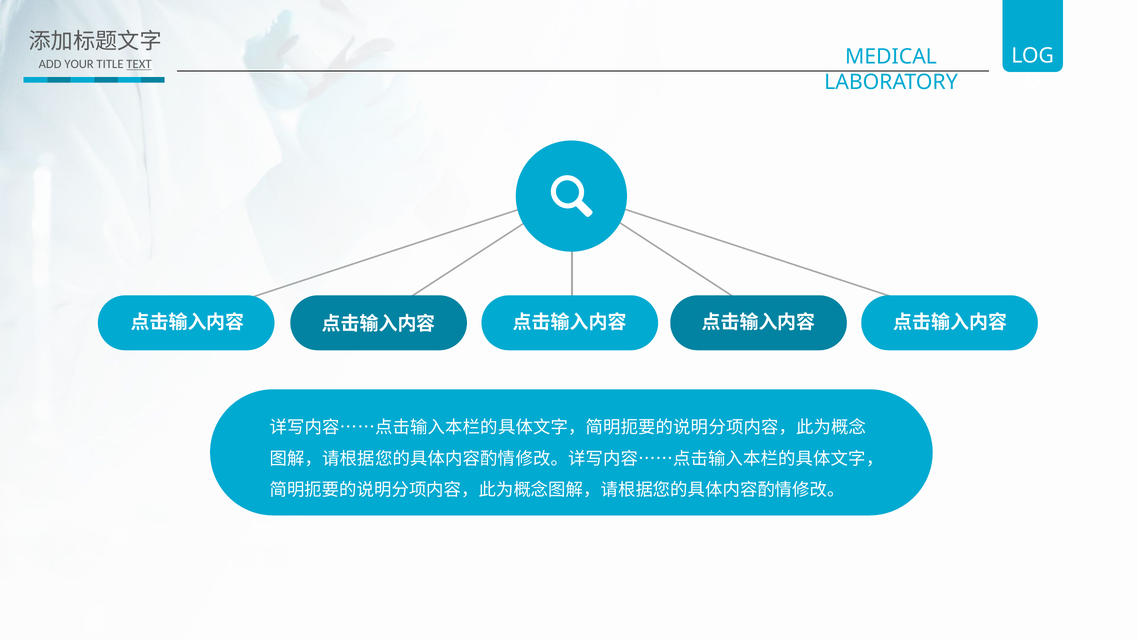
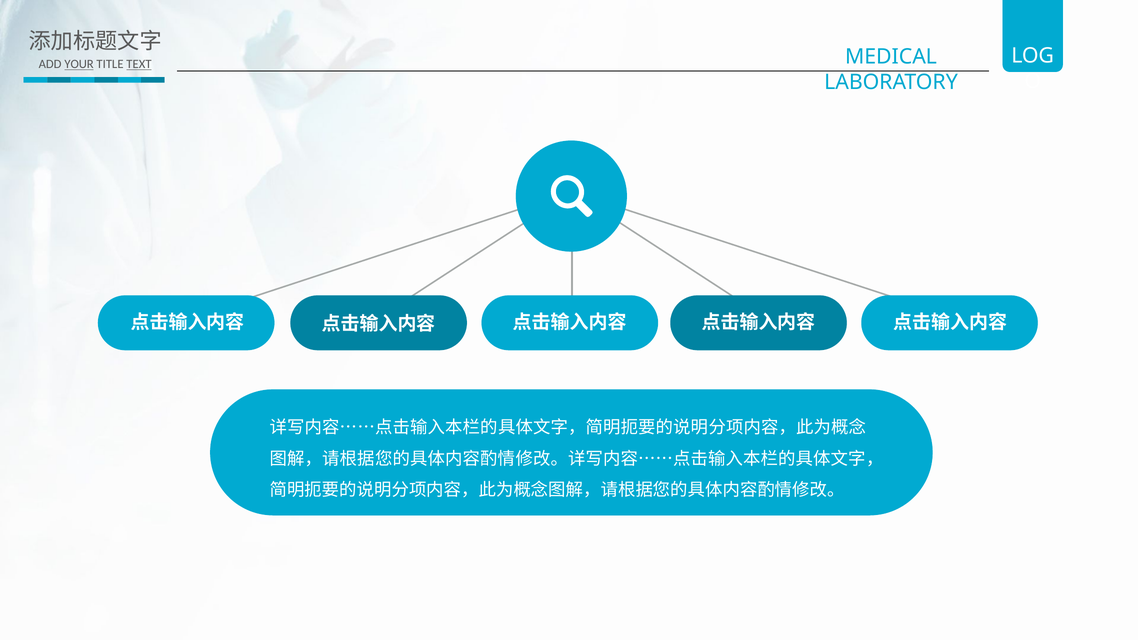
YOUR underline: none -> present (79, 64)
